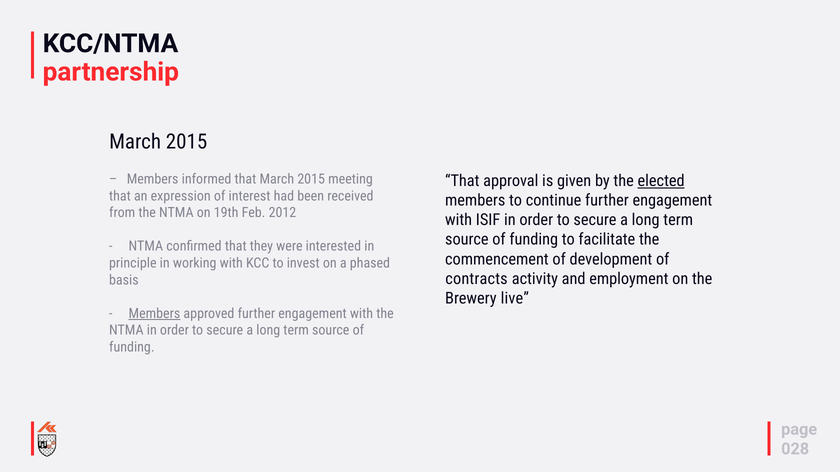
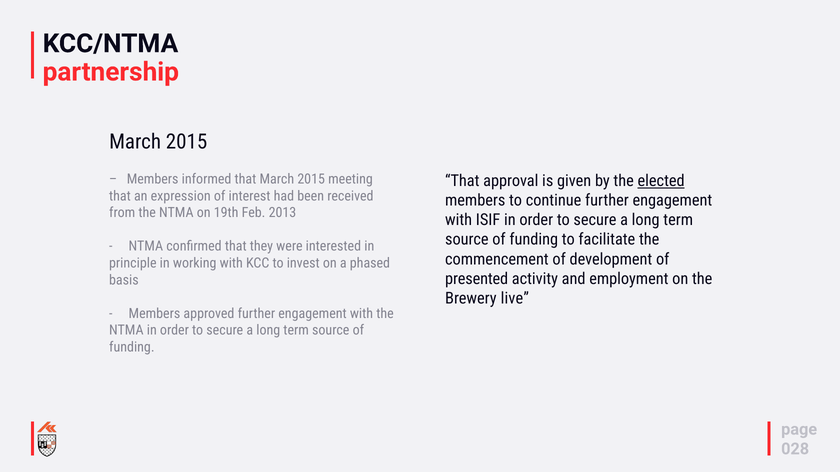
2012: 2012 -> 2013 (282, 213)
contracts: contracts -> presented (477, 279)
Members underline: present -> none (154, 314)
